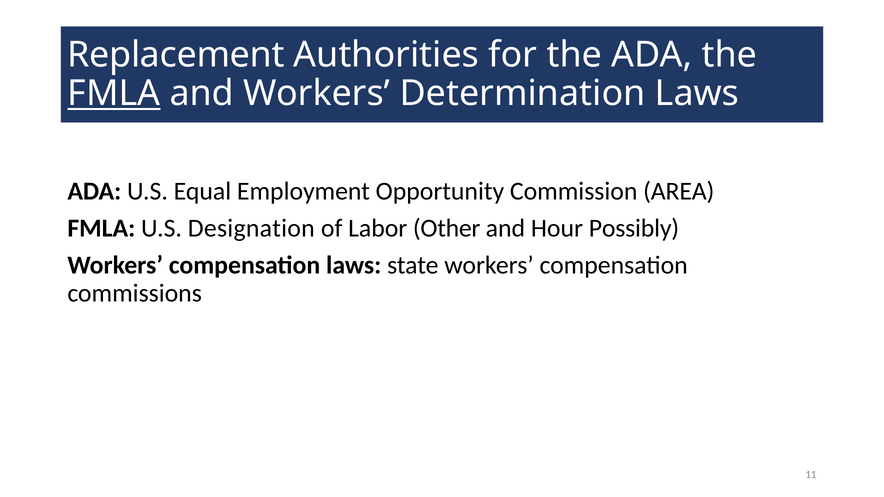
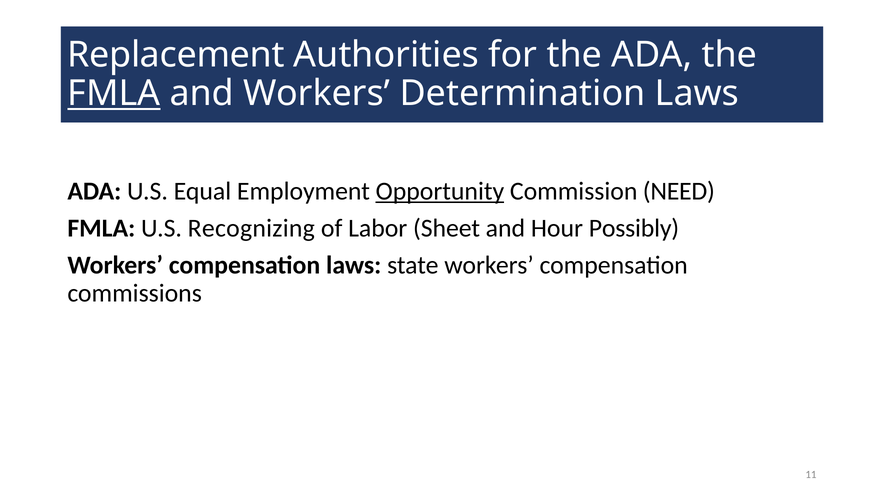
Opportunity underline: none -> present (440, 191)
AREA: AREA -> NEED (679, 191)
Designation: Designation -> Recognizing (251, 228)
Other: Other -> Sheet (447, 228)
